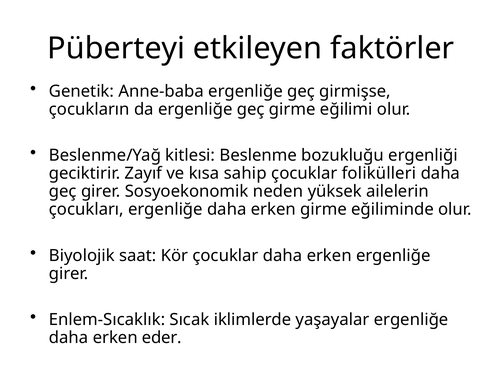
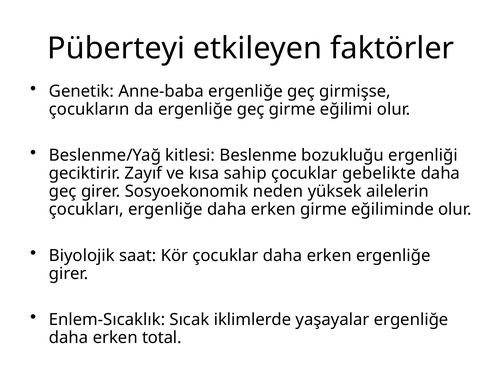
folikülleri: folikülleri -> gebelikte (379, 174)
eder: eder -> total (162, 338)
